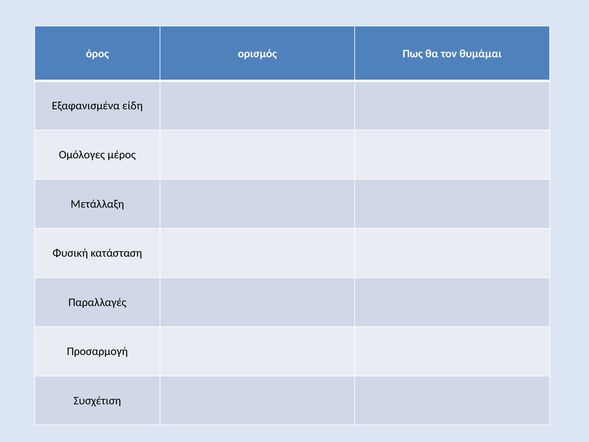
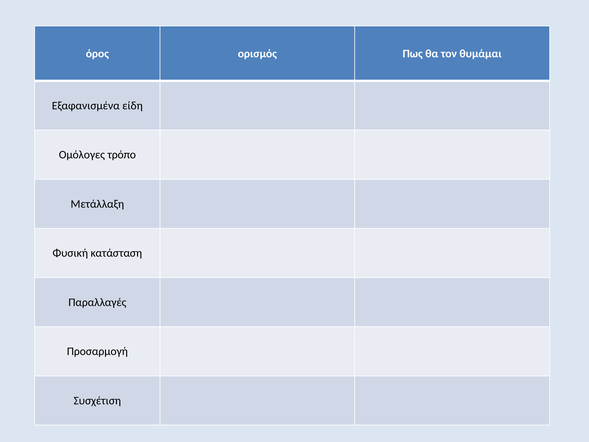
μέρος: μέρος -> τρόπο (122, 155)
